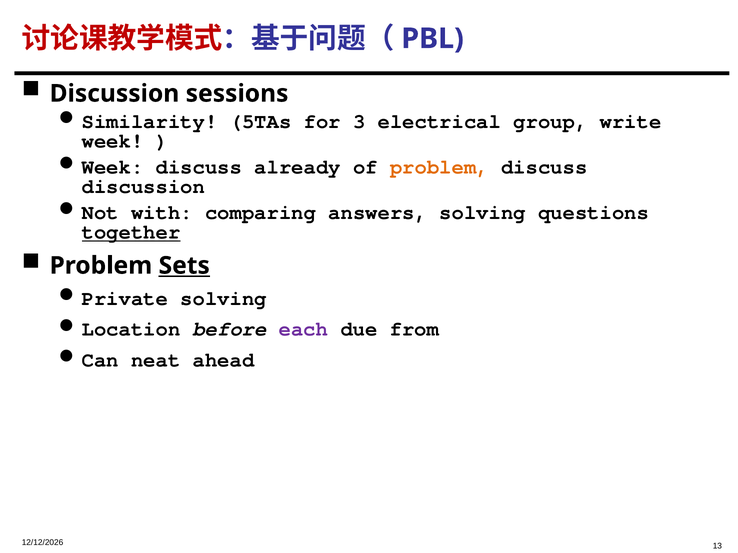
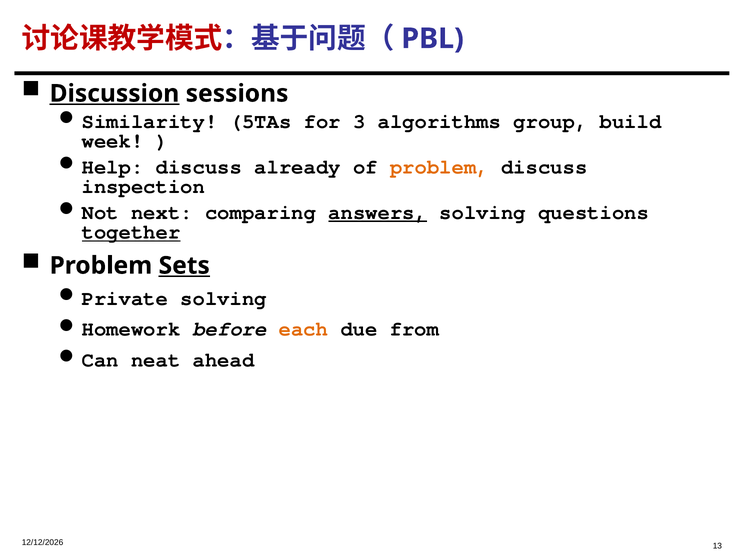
Discussion underline: none -> present (114, 94)
electrical: electrical -> algorithms (439, 122)
write: write -> build (631, 122)
Week: Week -> Help (113, 167)
discussion: discussion -> inspection (143, 187)
with: with -> next (162, 213)
answers underline: none -> present (378, 213)
Location: Location -> Homework (131, 330)
each colour: purple -> orange (303, 330)
